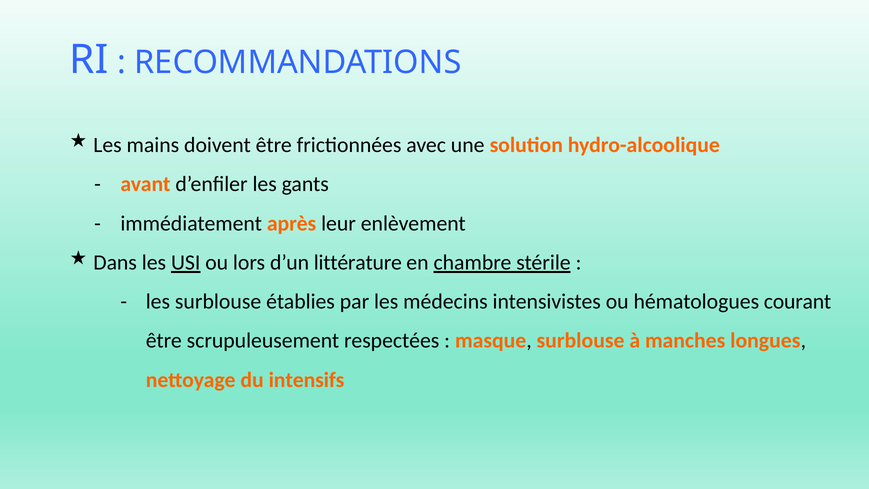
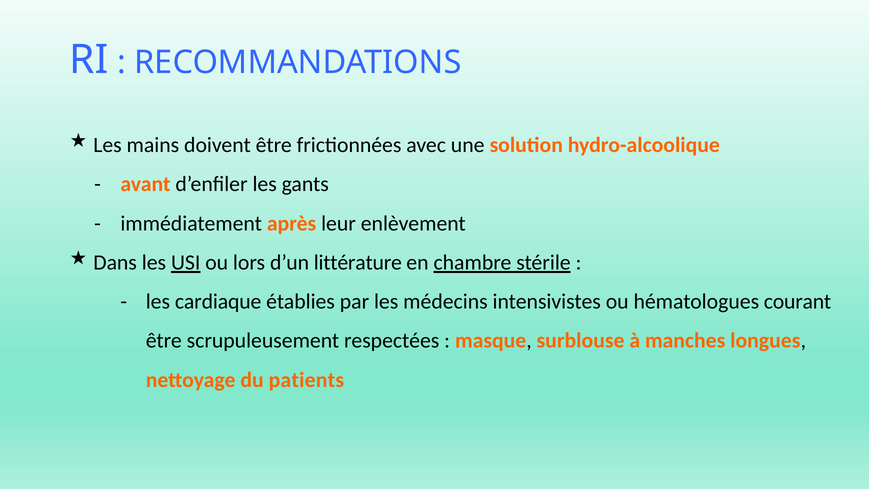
les surblouse: surblouse -> cardiaque (218, 302)
intensifs: intensifs -> patients (306, 380)
